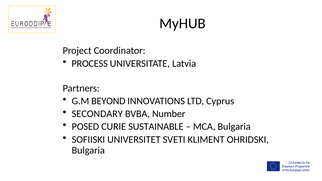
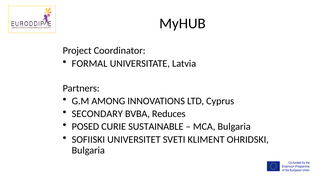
PROCESS: PROCESS -> FORMAL (90, 63)
BEYOND: BEYOND -> AMONG (108, 101)
Number: Number -> Reduces (169, 114)
